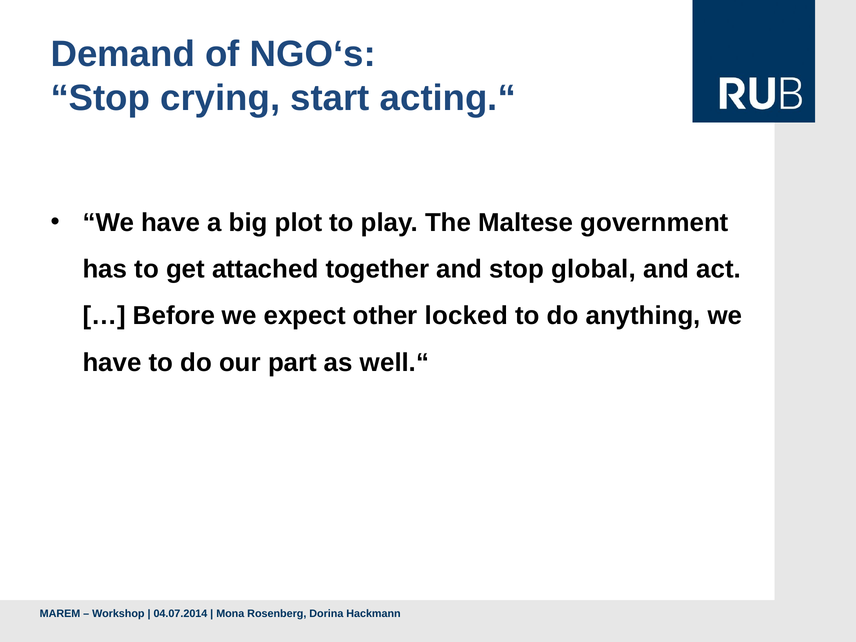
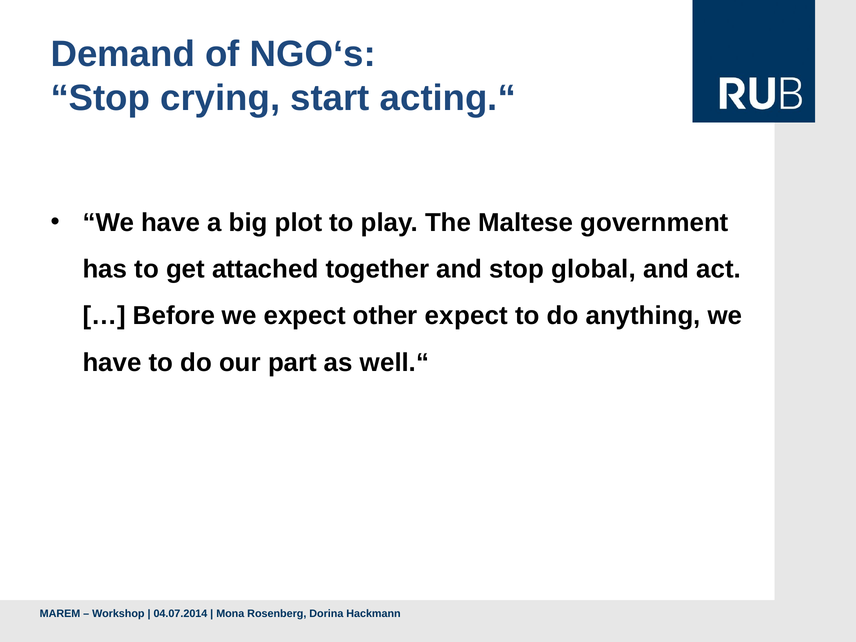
other locked: locked -> expect (466, 316)
